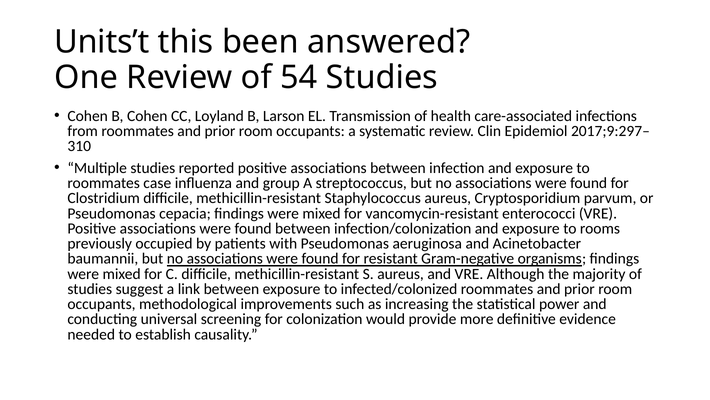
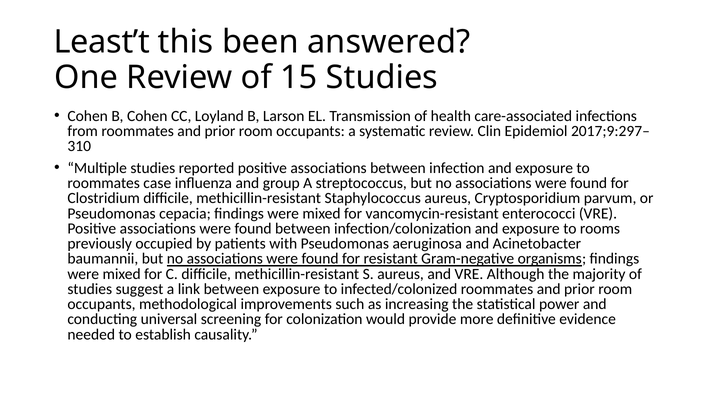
Units’t: Units’t -> Least’t (102, 42)
54: 54 -> 15 (299, 77)
